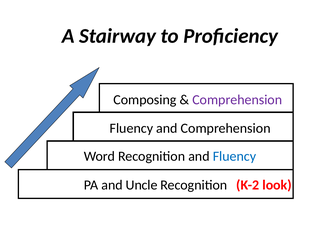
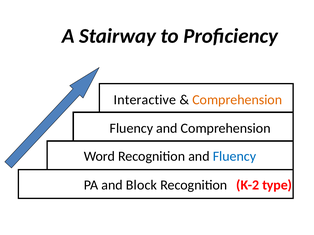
Composing: Composing -> Interactive (145, 100)
Comprehension colour: purple -> orange (237, 100)
look: look -> type (277, 185)
Uncle: Uncle -> Block (141, 185)
